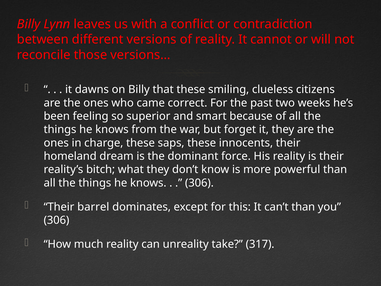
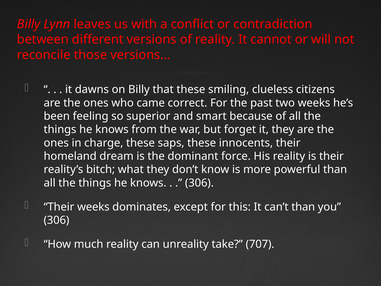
Their barrel: barrel -> weeks (93, 207)
317: 317 -> 707 (260, 244)
